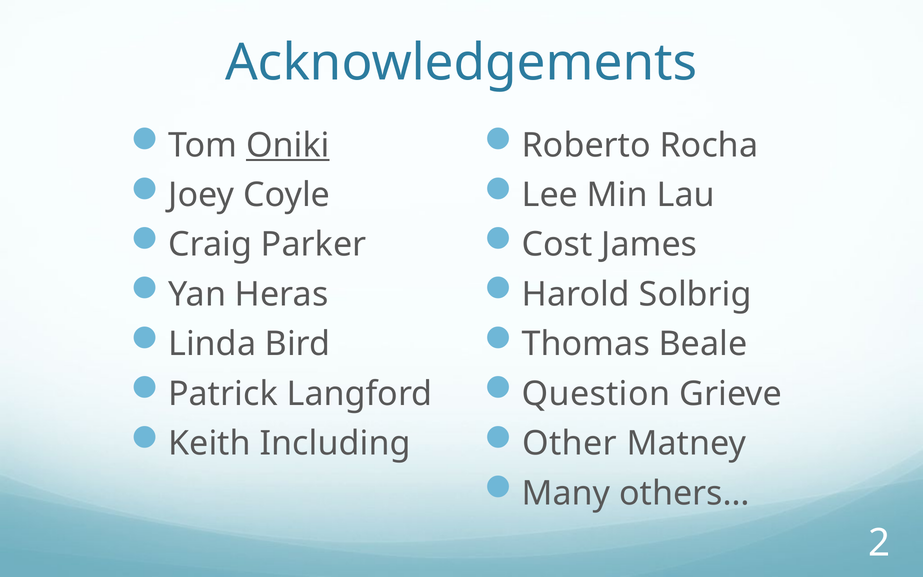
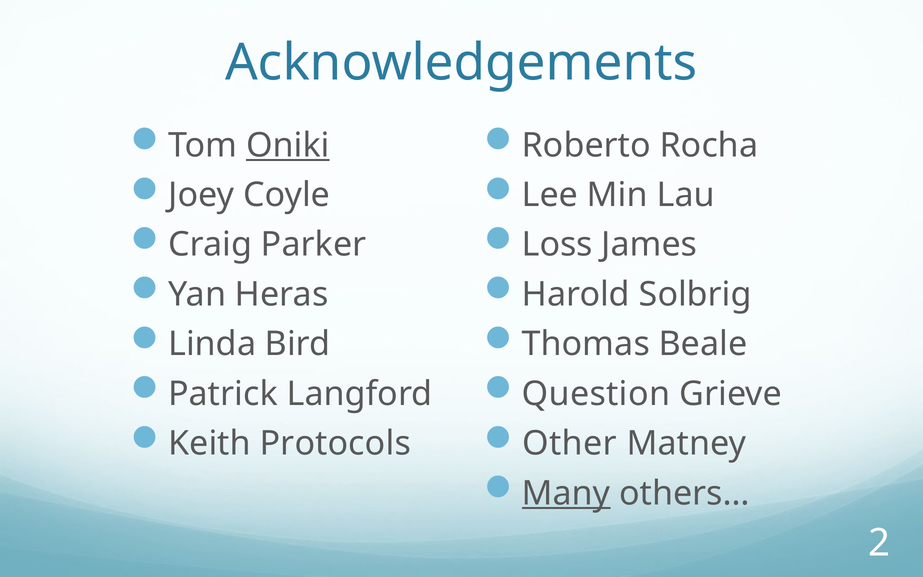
Cost: Cost -> Loss (557, 245)
Including: Including -> Protocols (335, 443)
Many underline: none -> present (566, 493)
